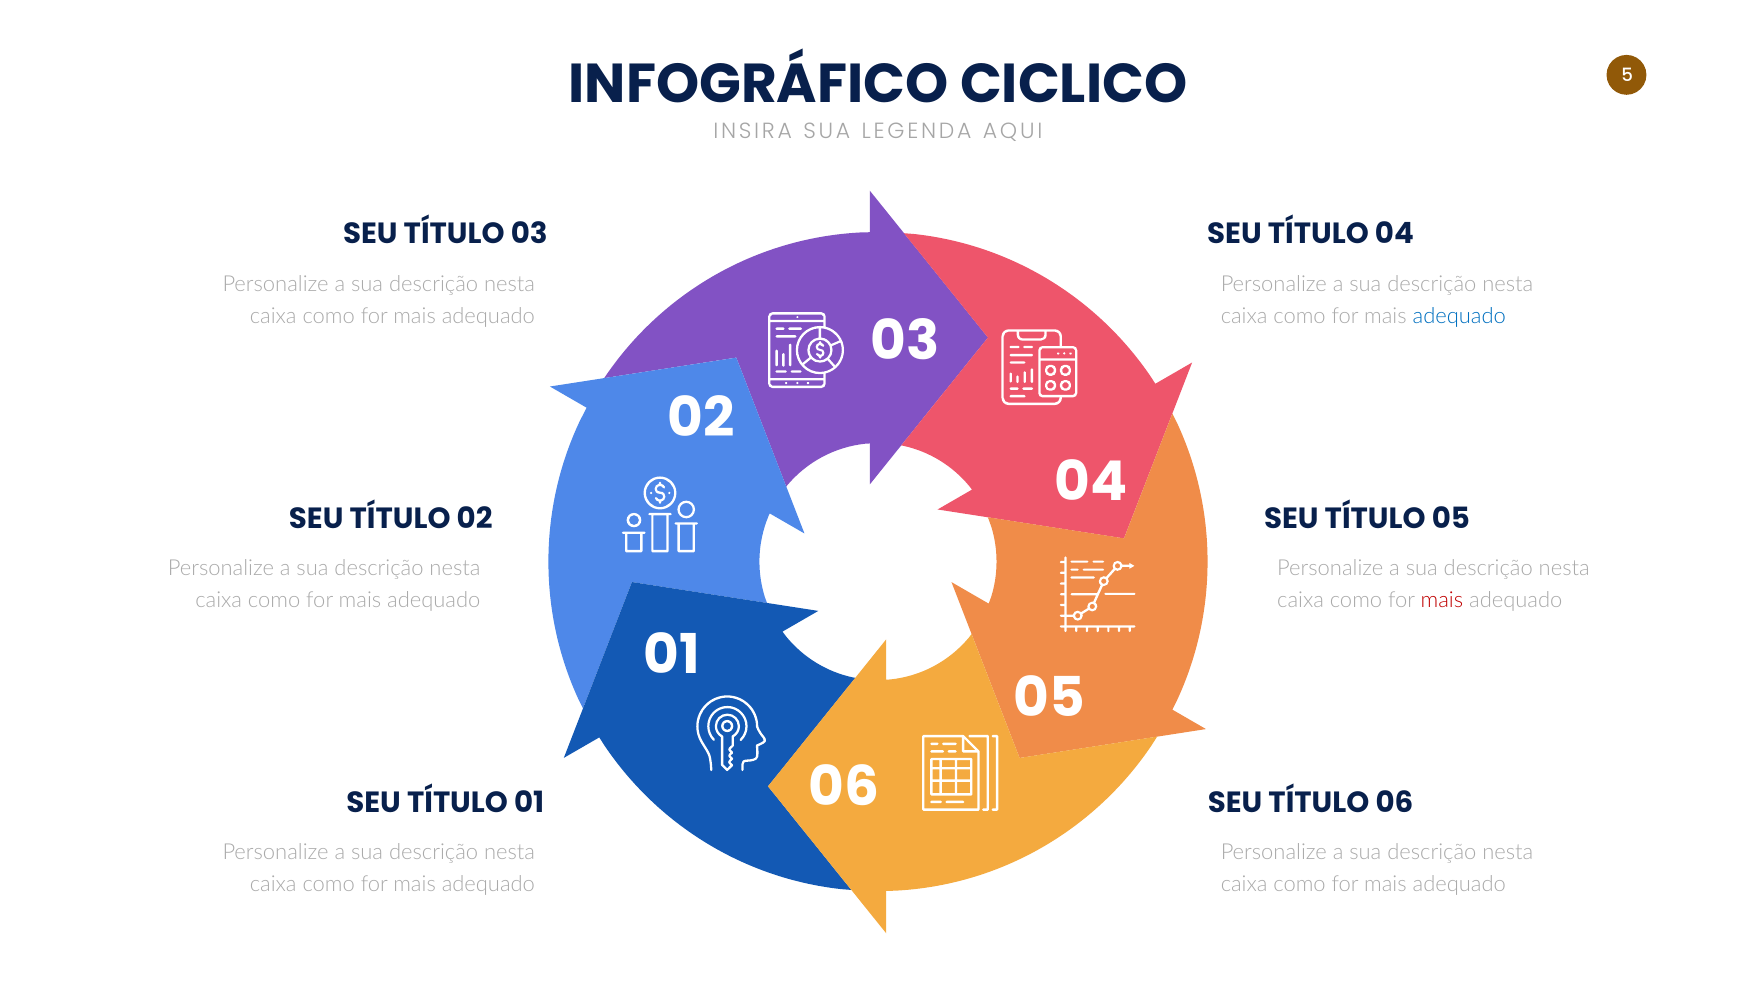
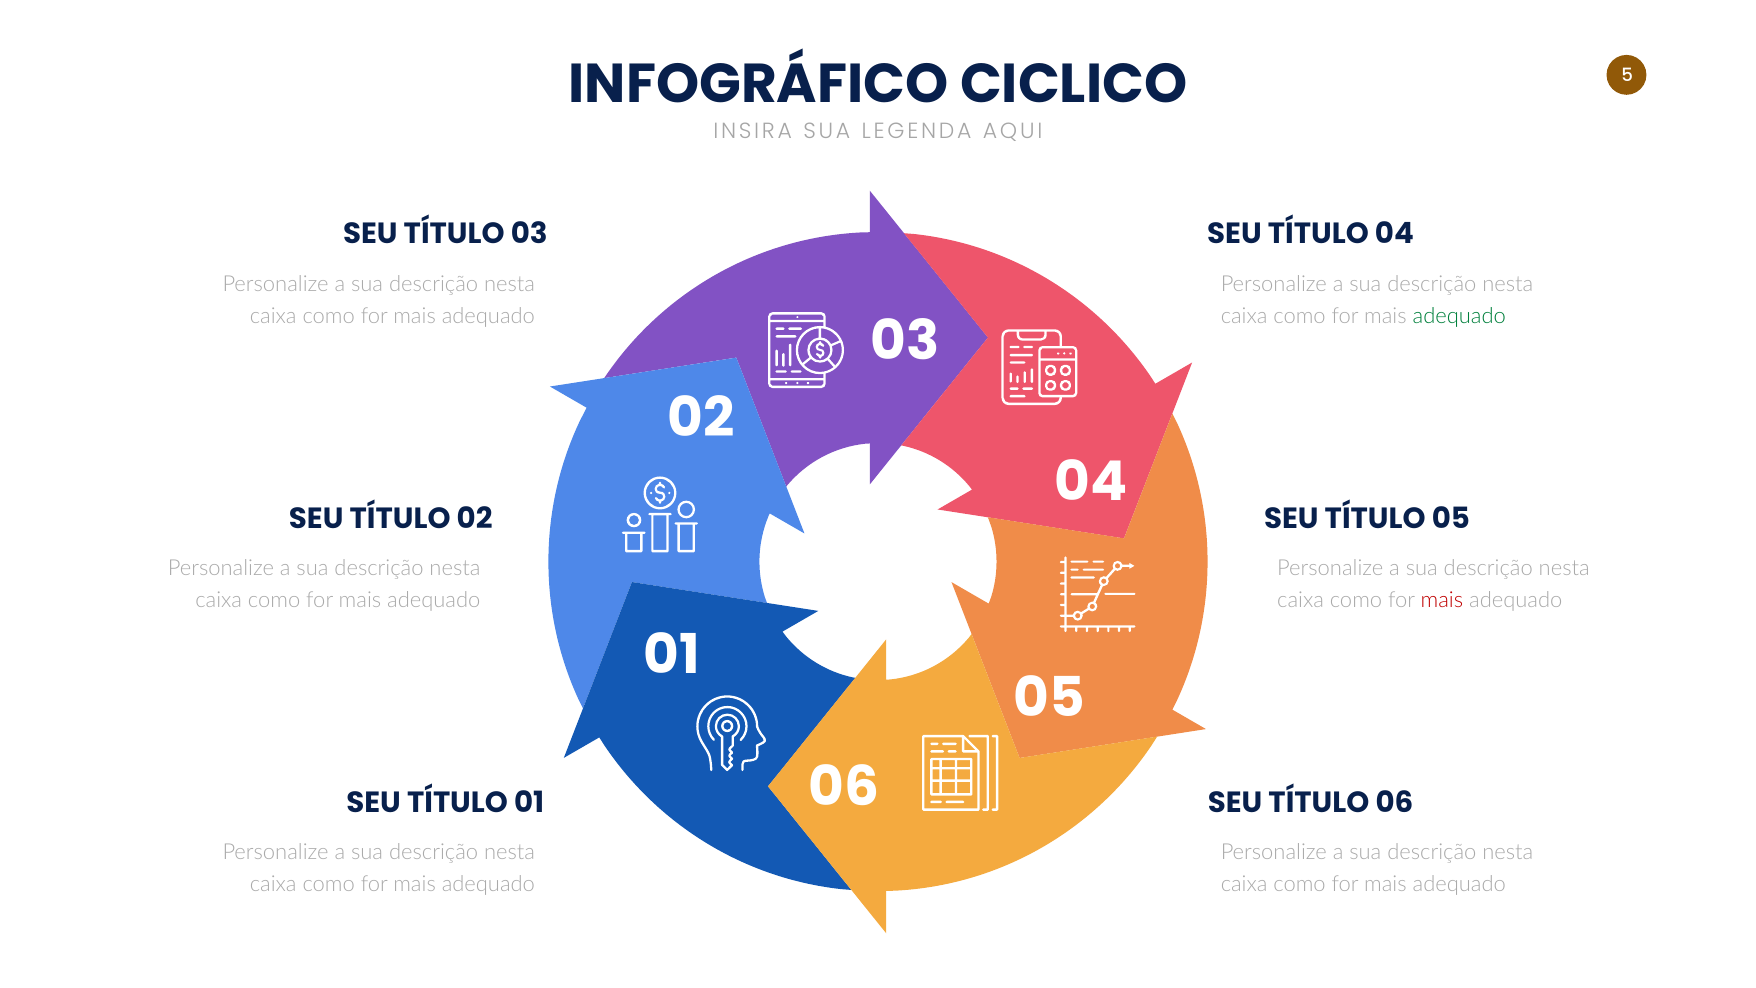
adequado colour: blue -> green (1459, 316)
